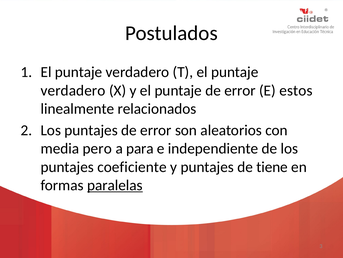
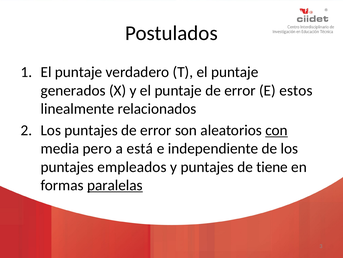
verdadero: verdadero -> generados (73, 90)
con underline: none -> present (276, 130)
para: para -> está (140, 148)
coeficiente: coeficiente -> empleados (132, 166)
